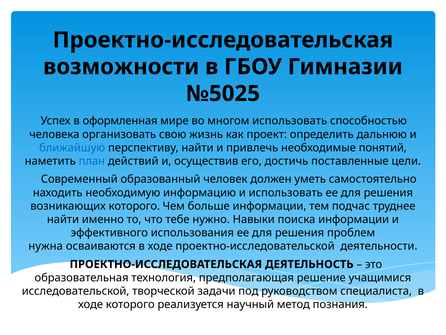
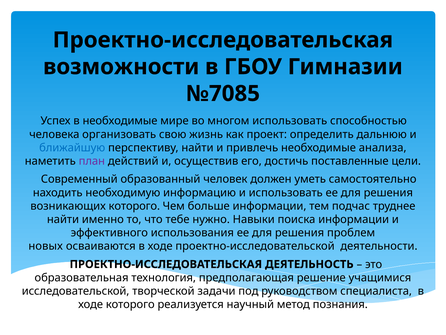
№5025: №5025 -> №7085 (223, 93)
в оформленная: оформленная -> необходимые (120, 121)
понятий: понятий -> анализа (383, 148)
план colour: blue -> purple (92, 161)
нужна: нужна -> новых (46, 246)
